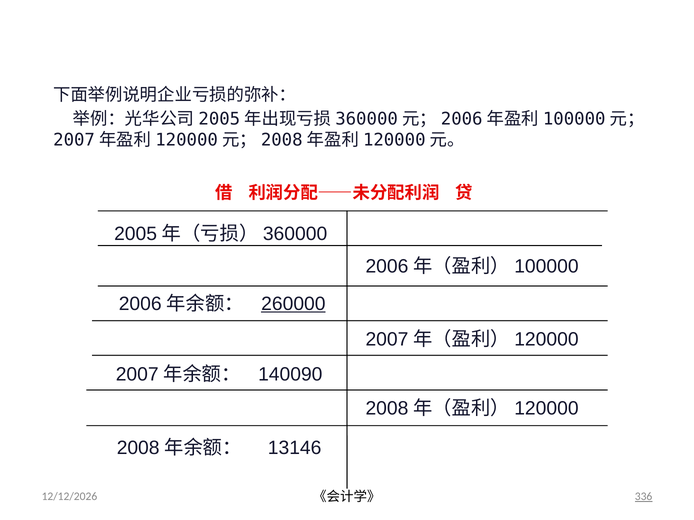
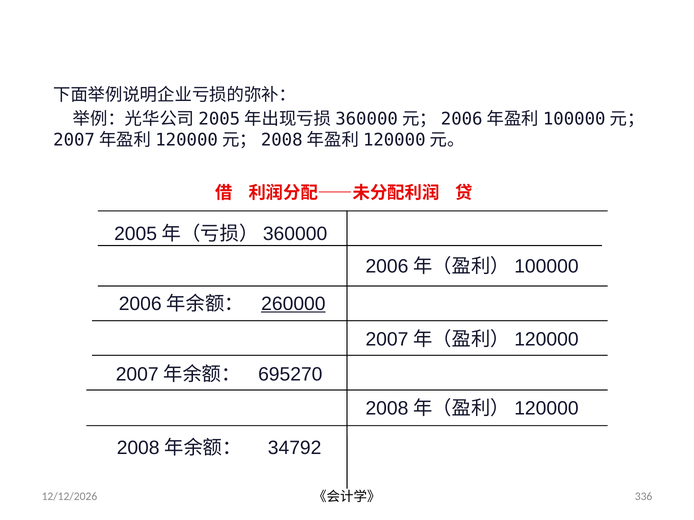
140090: 140090 -> 695270 (290, 375)
13146: 13146 -> 34792 (295, 448)
336 underline: present -> none (644, 497)
